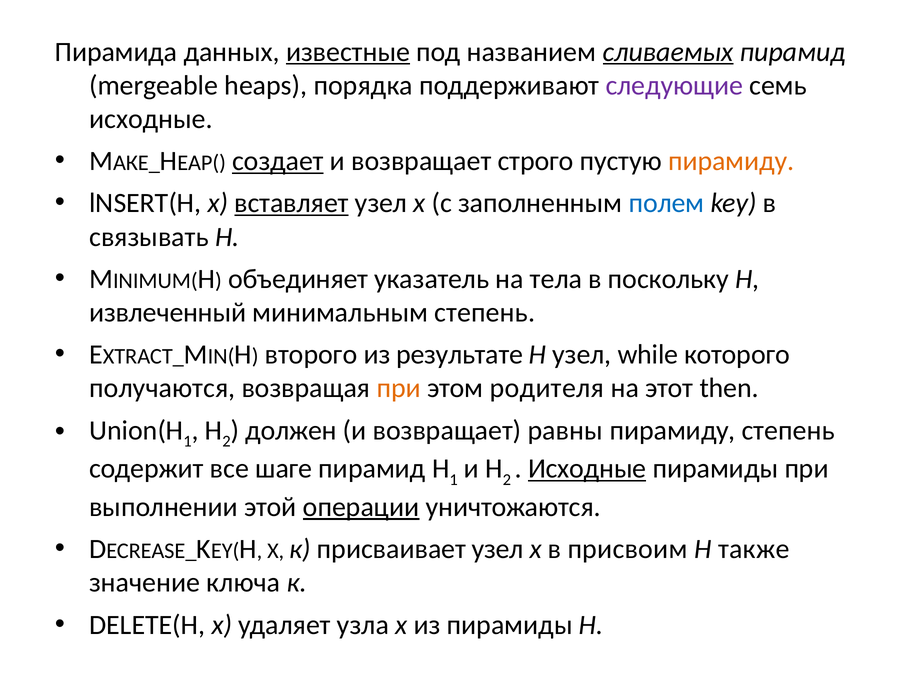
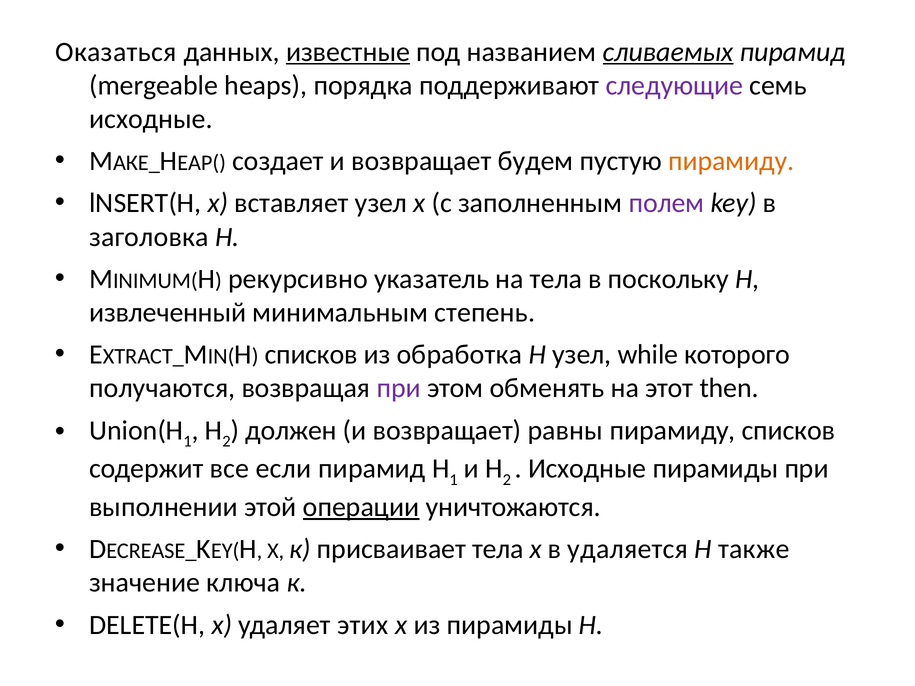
Пирамида: Пирамида -> Оказаться (116, 52)
создает underline: present -> none (278, 161)
строго: строго -> будем (536, 161)
вставляет underline: present -> none (291, 203)
полем colour: blue -> purple (666, 203)
связывать: связывать -> заголовка (149, 237)
объединяет: объединяет -> рекурсивно (298, 279)
второго: второго -> списков (311, 355)
результате: результате -> обработка (459, 355)
при colour: orange -> purple (399, 388)
родителя: родителя -> обменять (547, 388)
пирамиду степень: степень -> списков (788, 431)
шаге: шаге -> если (284, 469)
Исходные underline: present -> none (587, 469)
присваивает узел: узел -> тела (498, 549)
присвоим: присвоим -> удаляется (628, 549)
узла: узла -> этих (363, 625)
